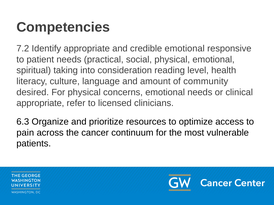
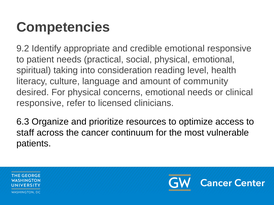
7.2: 7.2 -> 9.2 (23, 49)
appropriate: appropriate -> responsive (40, 103)
pain: pain -> staff (25, 133)
